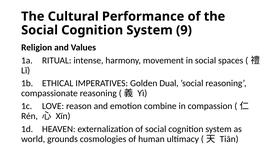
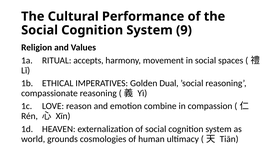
intense: intense -> accepts (88, 61)
